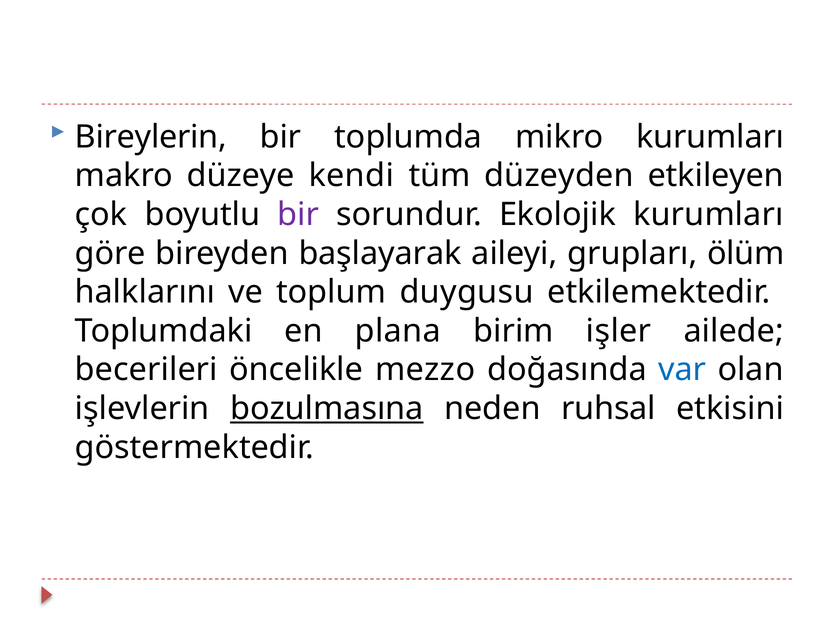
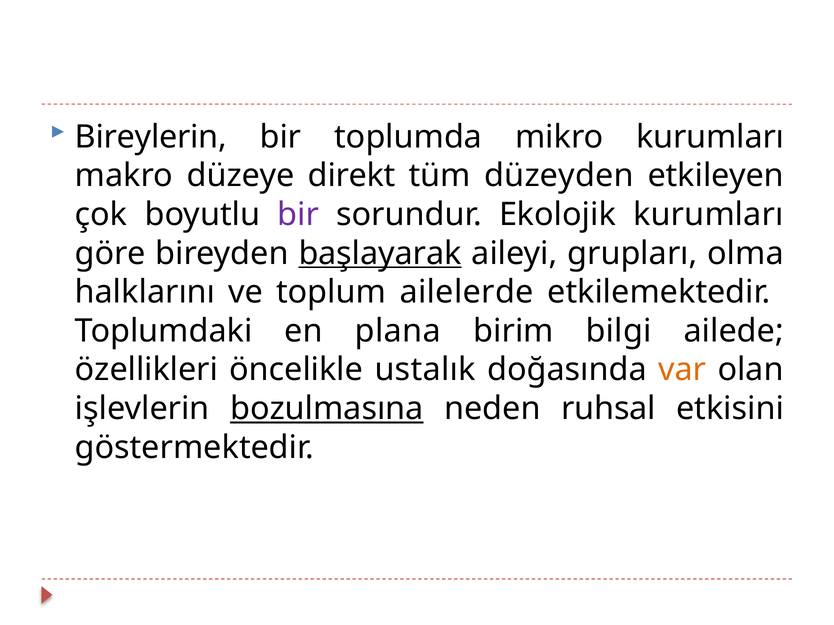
kendi: kendi -> direkt (352, 176)
başlayarak underline: none -> present (380, 254)
ölüm: ölüm -> olma (746, 254)
duygusu: duygusu -> ailelerde (467, 292)
işler: işler -> bilgi (619, 331)
becerileri: becerileri -> özellikleri (146, 370)
mezzo: mezzo -> ustalık (425, 370)
var colour: blue -> orange (682, 370)
